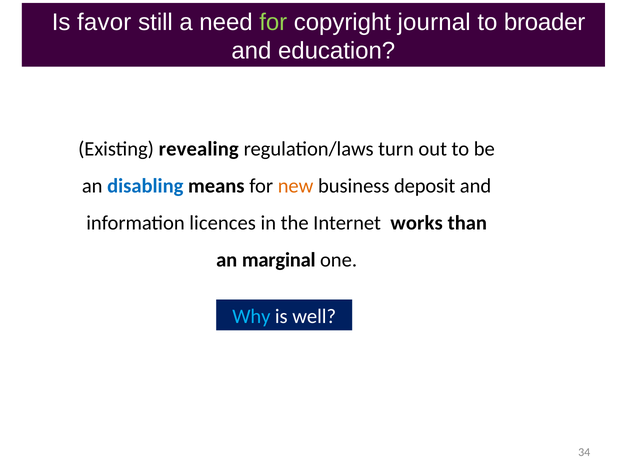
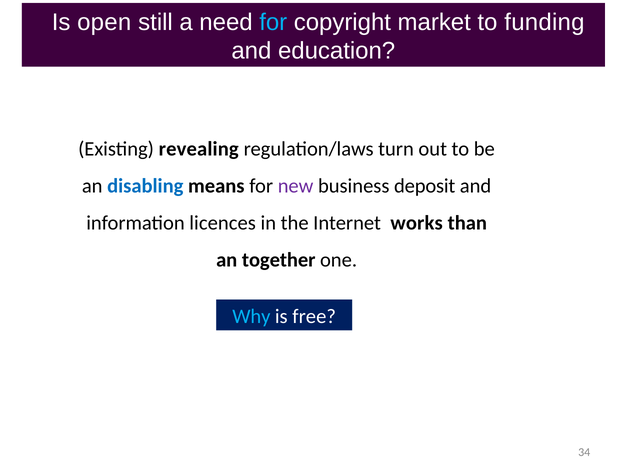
favor: favor -> open (104, 22)
for colour: light green -> light blue (273, 22)
journal: journal -> market (434, 22)
broader: broader -> funding (544, 22)
new colour: orange -> purple (296, 186)
marginal: marginal -> together (279, 260)
well: well -> free (314, 316)
